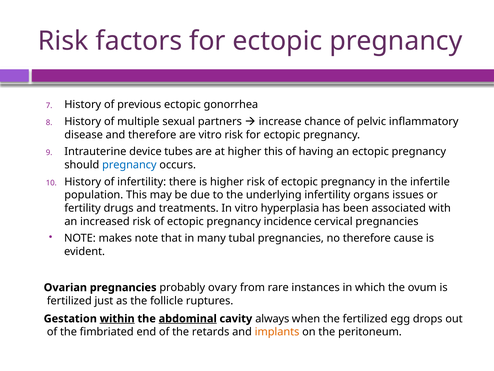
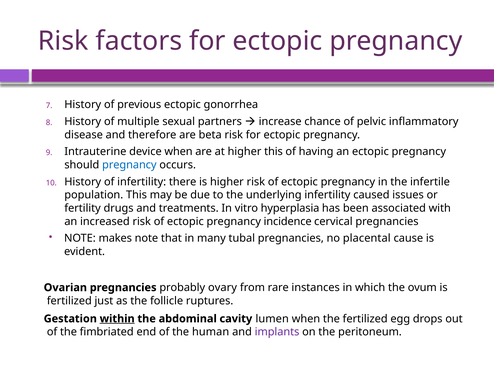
are vitro: vitro -> beta (210, 135)
device tubes: tubes -> when (179, 152)
organs: organs -> caused (371, 195)
no therefore: therefore -> placental (367, 238)
abdominal underline: present -> none (188, 318)
always: always -> lumen (272, 318)
retards: retards -> human (211, 331)
implants colour: orange -> purple (277, 331)
